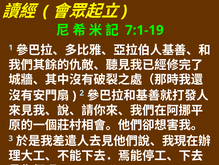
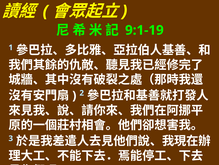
7:1-19: 7:1-19 -> 9:1-19 (144, 30)
